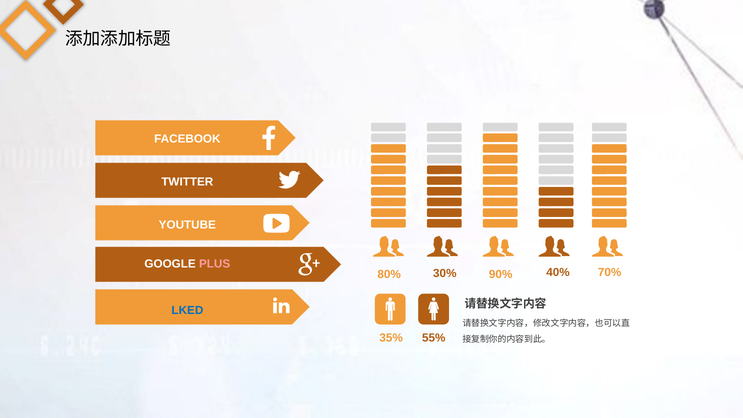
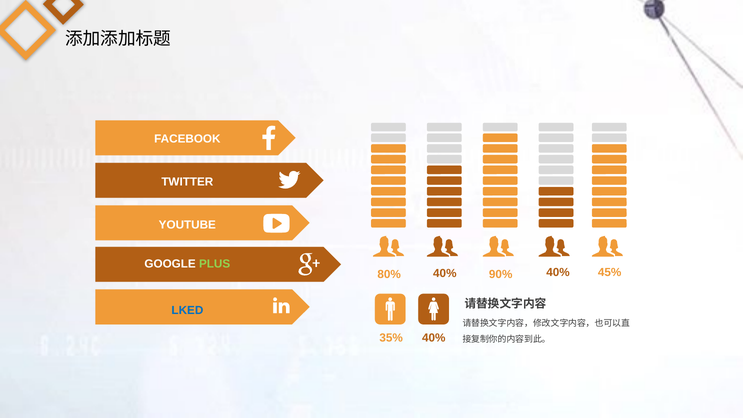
PLUS colour: pink -> light green (215, 264)
80% 30%: 30% -> 40% (445, 273)
70%: 70% -> 45% (610, 272)
35% 55%: 55% -> 40% (434, 338)
